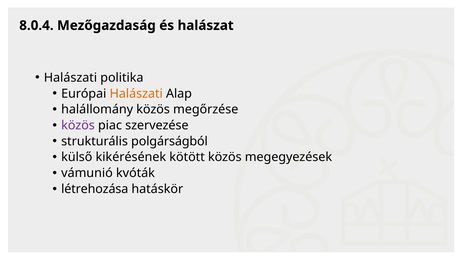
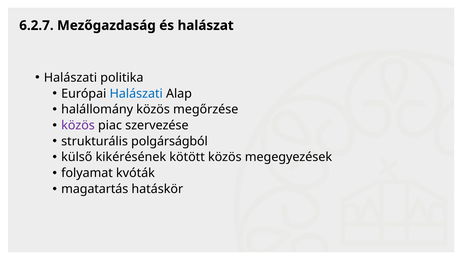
8.0.4: 8.0.4 -> 6.2.7 (36, 25)
Halászati colour: orange -> blue (136, 93)
vámunió: vámunió -> folyamat (87, 173)
létrehozása: létrehozása -> magatartás (95, 189)
